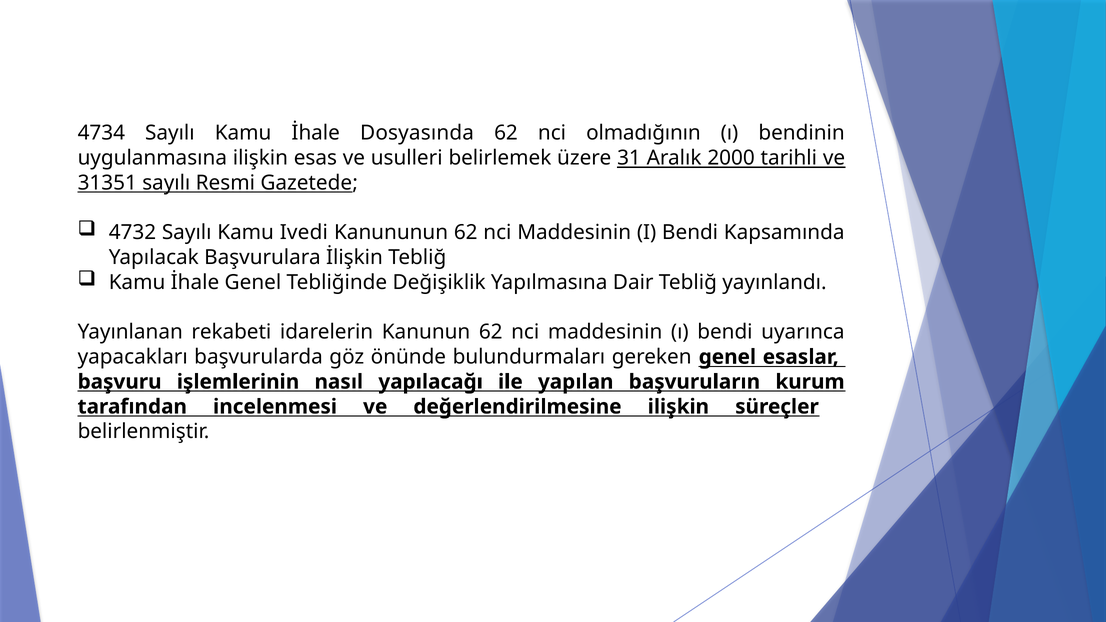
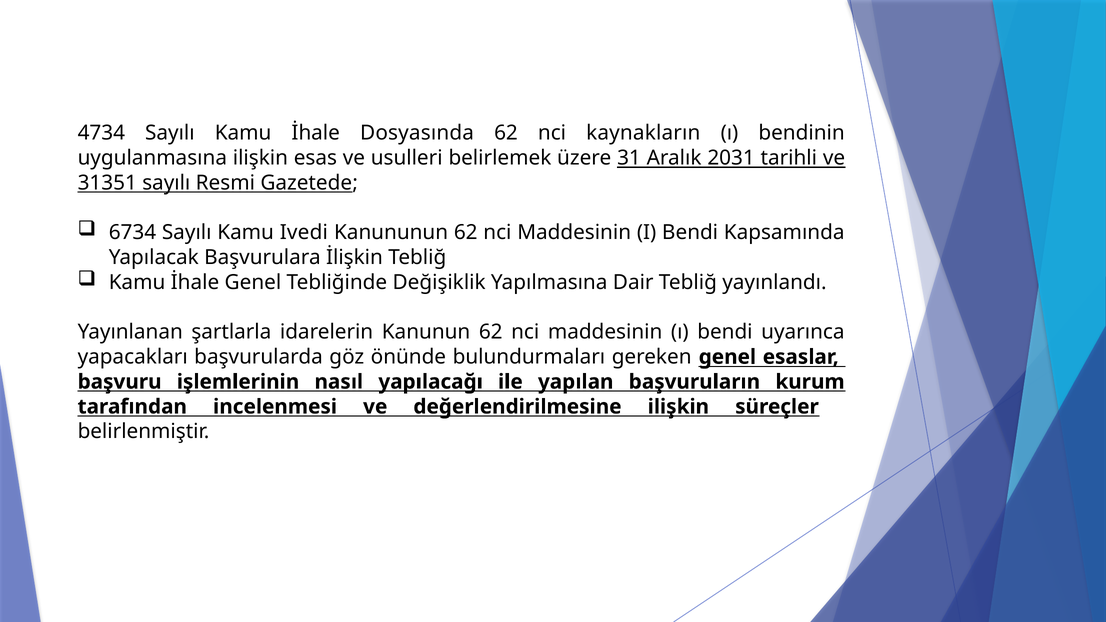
olmadığının: olmadığının -> kaynakların (643, 133)
2000: 2000 -> 2031 (731, 158)
4732: 4732 -> 6734 (132, 233)
rekabeti: rekabeti -> şartlarla (231, 332)
